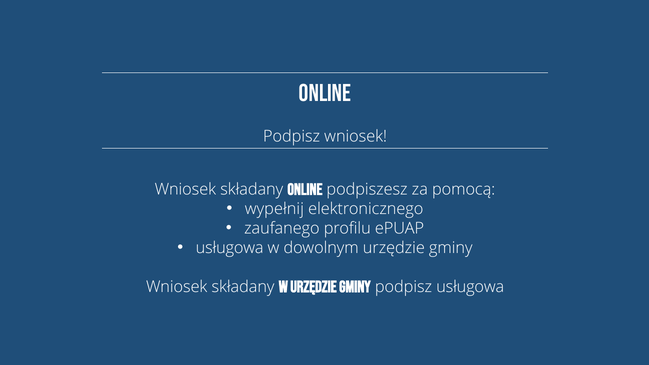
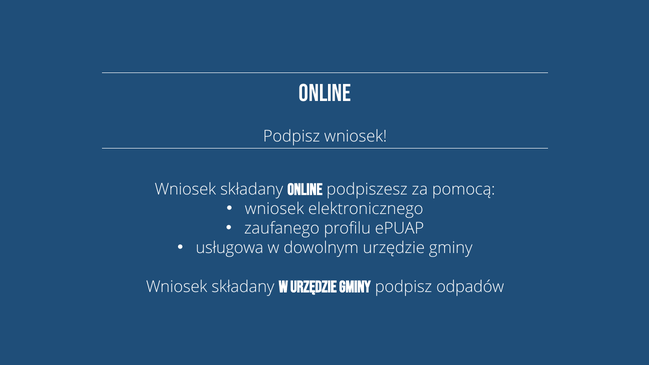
wypełnij: wypełnij -> wniosek (274, 209)
podpisz usługowa: usługowa -> odpadów (470, 287)
